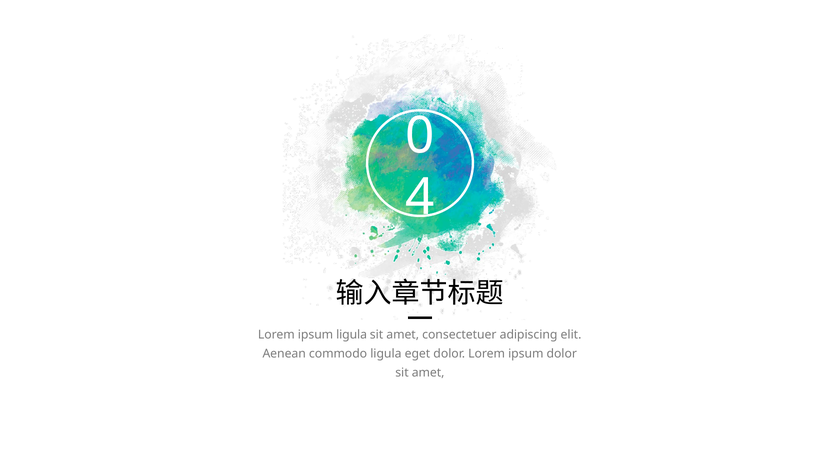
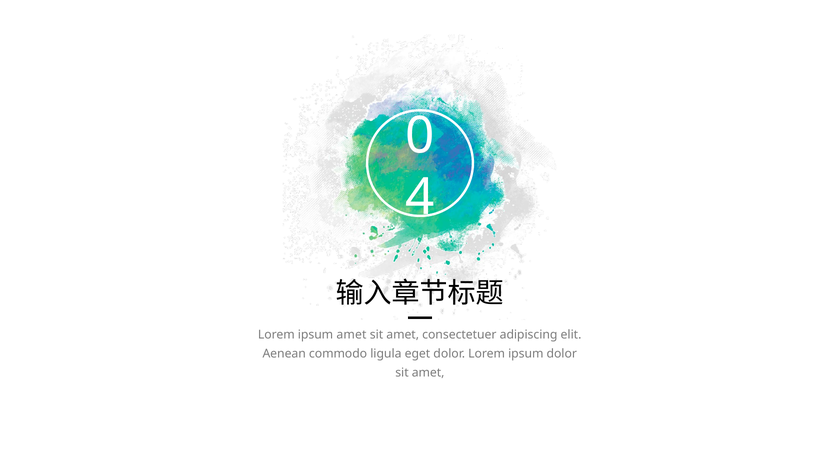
ipsum ligula: ligula -> amet (351, 335)
